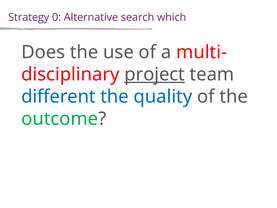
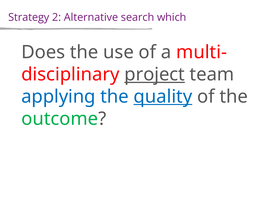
0: 0 -> 2 (57, 17)
different: different -> applying (58, 96)
quality underline: none -> present (163, 96)
